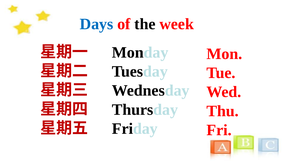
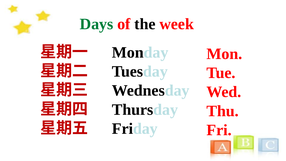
Days colour: blue -> green (97, 24)
